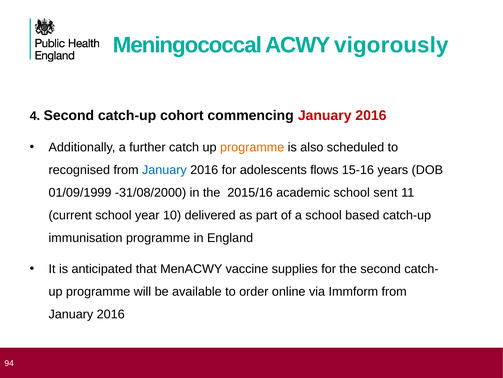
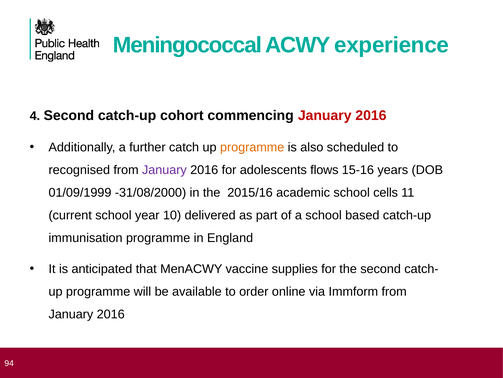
vigorously: vigorously -> experience (392, 45)
January colour: blue -> purple (164, 170)
sent: sent -> cells (386, 192)
